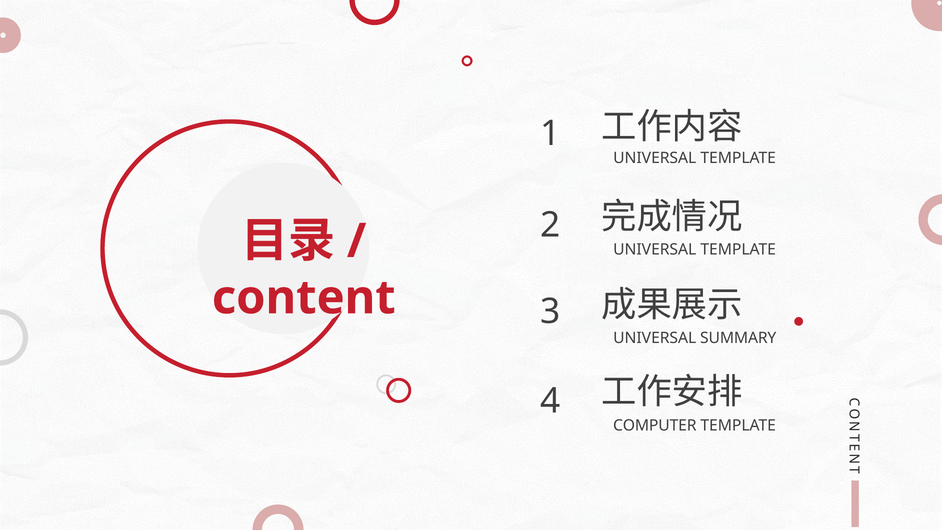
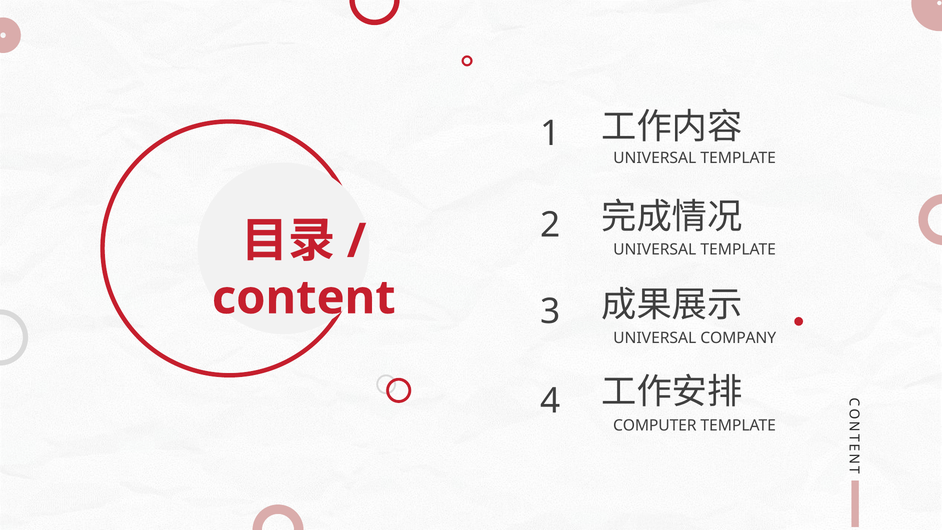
SUMMARY: SUMMARY -> COMPANY (738, 338)
